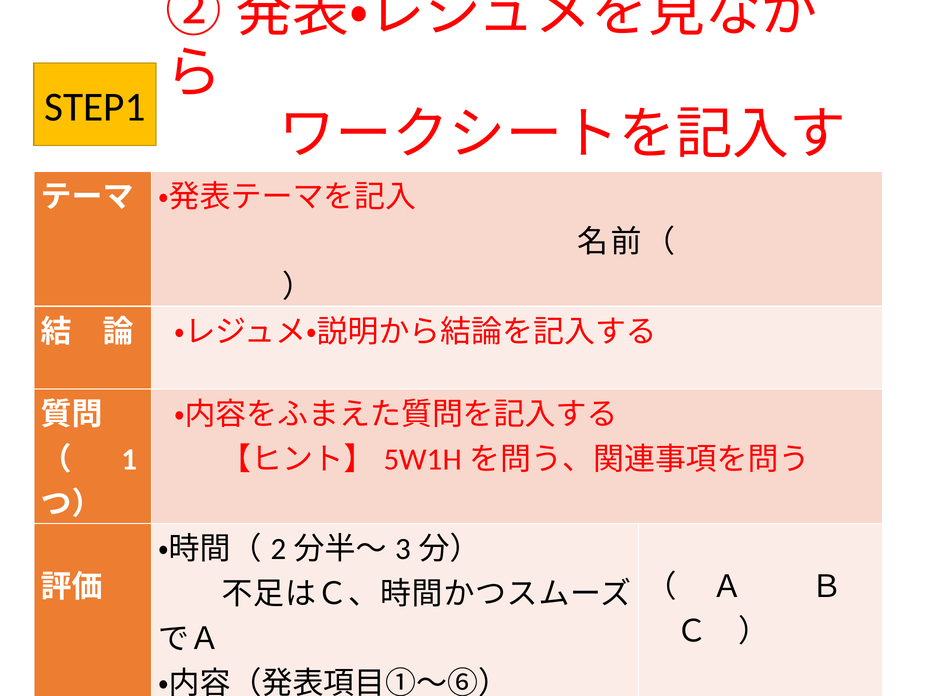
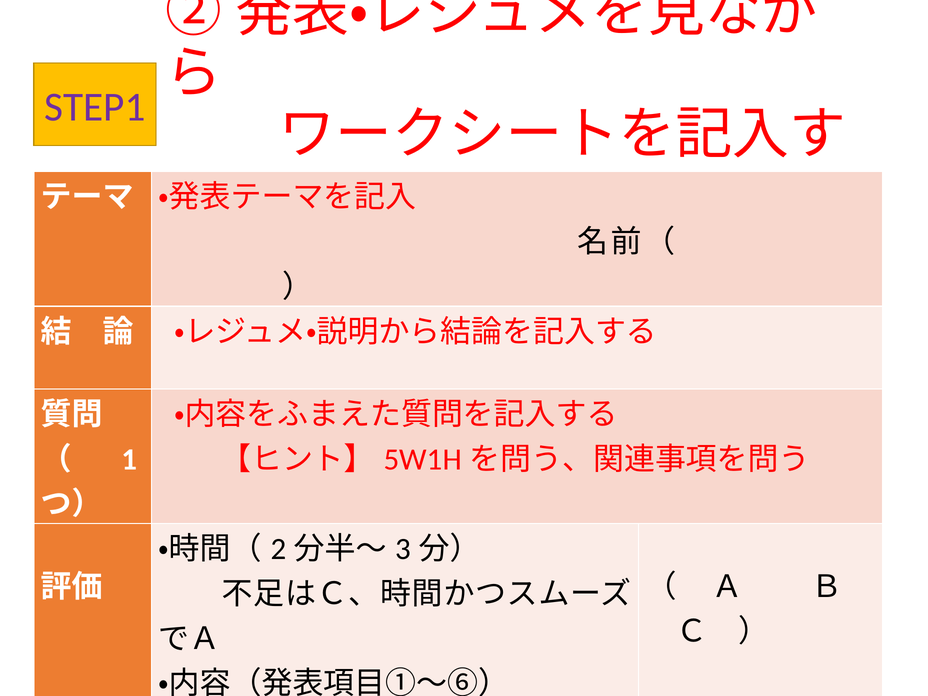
STEP1 colour: black -> purple (95, 107)
